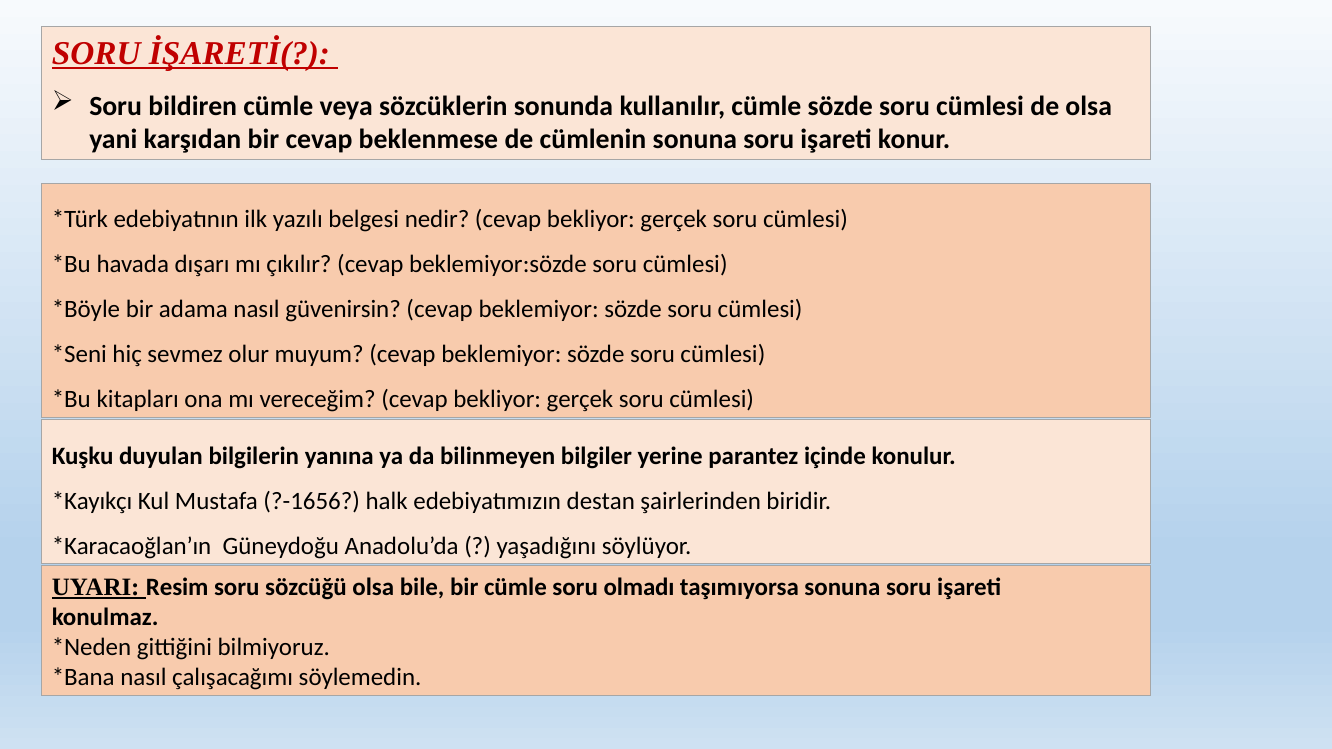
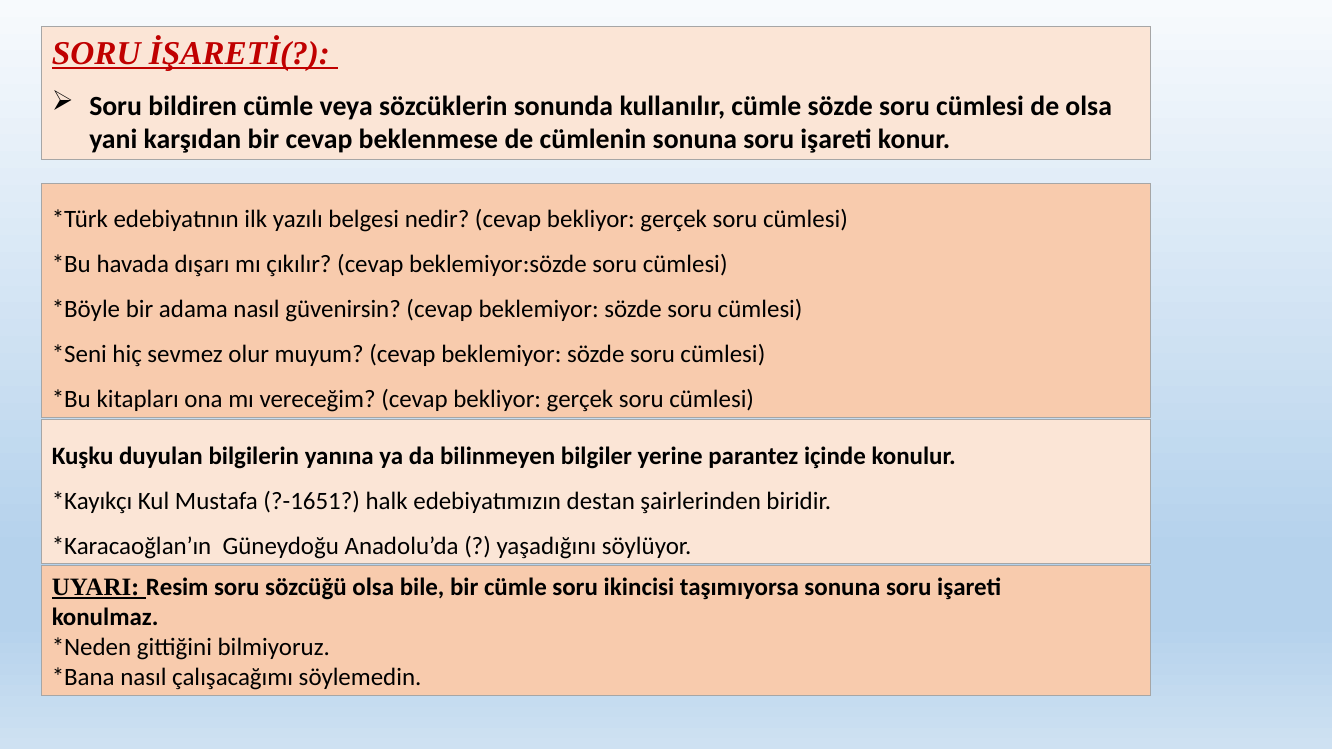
?-1656: ?-1656 -> ?-1651 (312, 501)
olmadı: olmadı -> ikincisi (639, 587)
